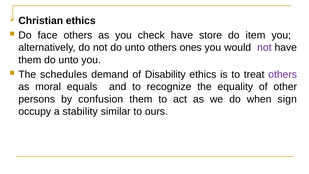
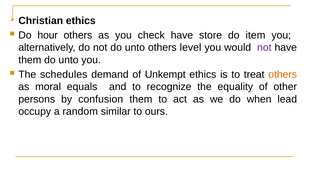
face: face -> hour (48, 35)
ones: ones -> level (191, 48)
Disability: Disability -> Unkempt (165, 74)
others colour: purple -> orange (283, 74)
sign: sign -> lead (287, 99)
stability: stability -> random (80, 111)
